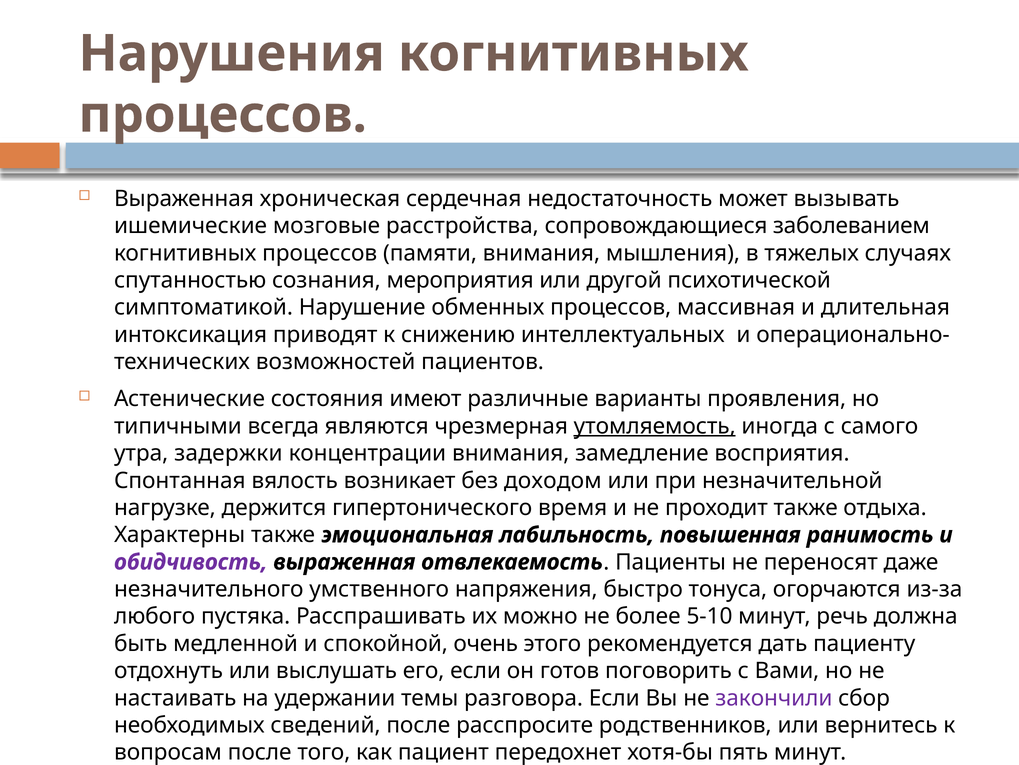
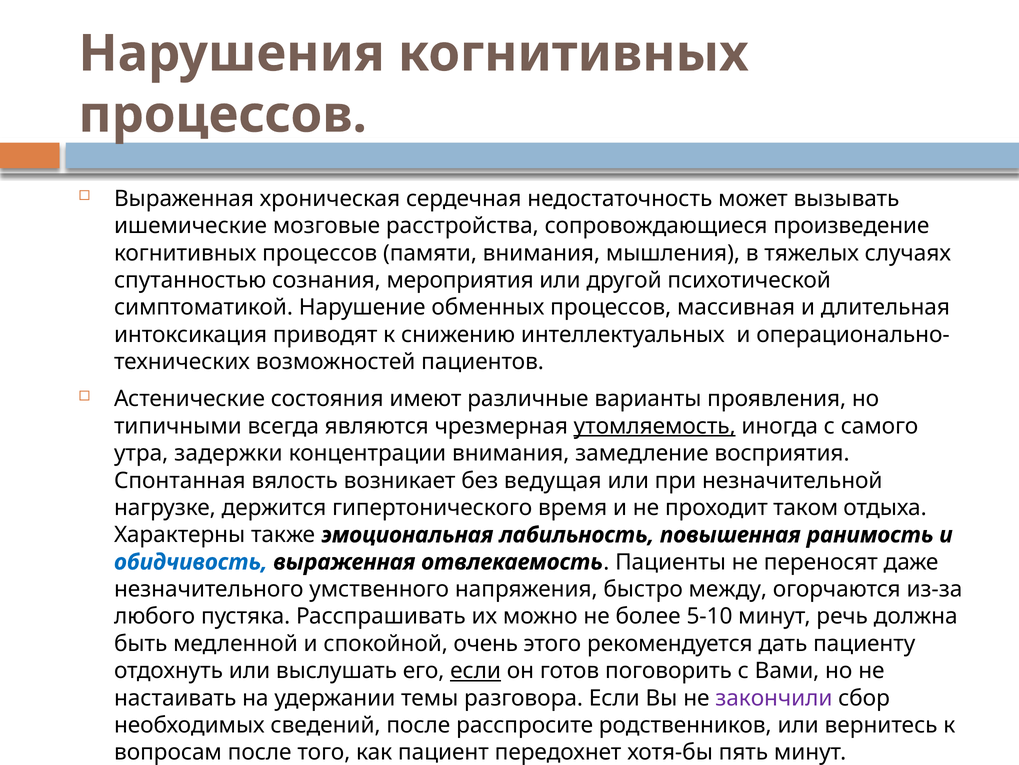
заболеванием: заболеванием -> произведение (851, 226)
доходом: доходом -> ведущая (553, 480)
проходит также: также -> таком (806, 507)
обидчивость colour: purple -> blue (191, 562)
тонуса: тонуса -> между (728, 589)
если underline: none -> present (476, 670)
